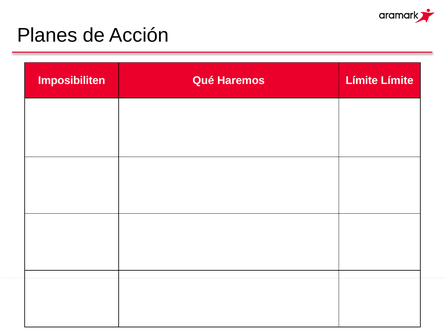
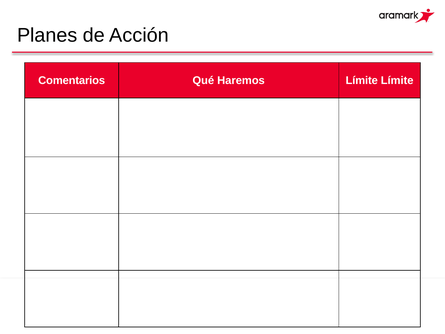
Imposibiliten: Imposibiliten -> Comentarios (72, 80)
